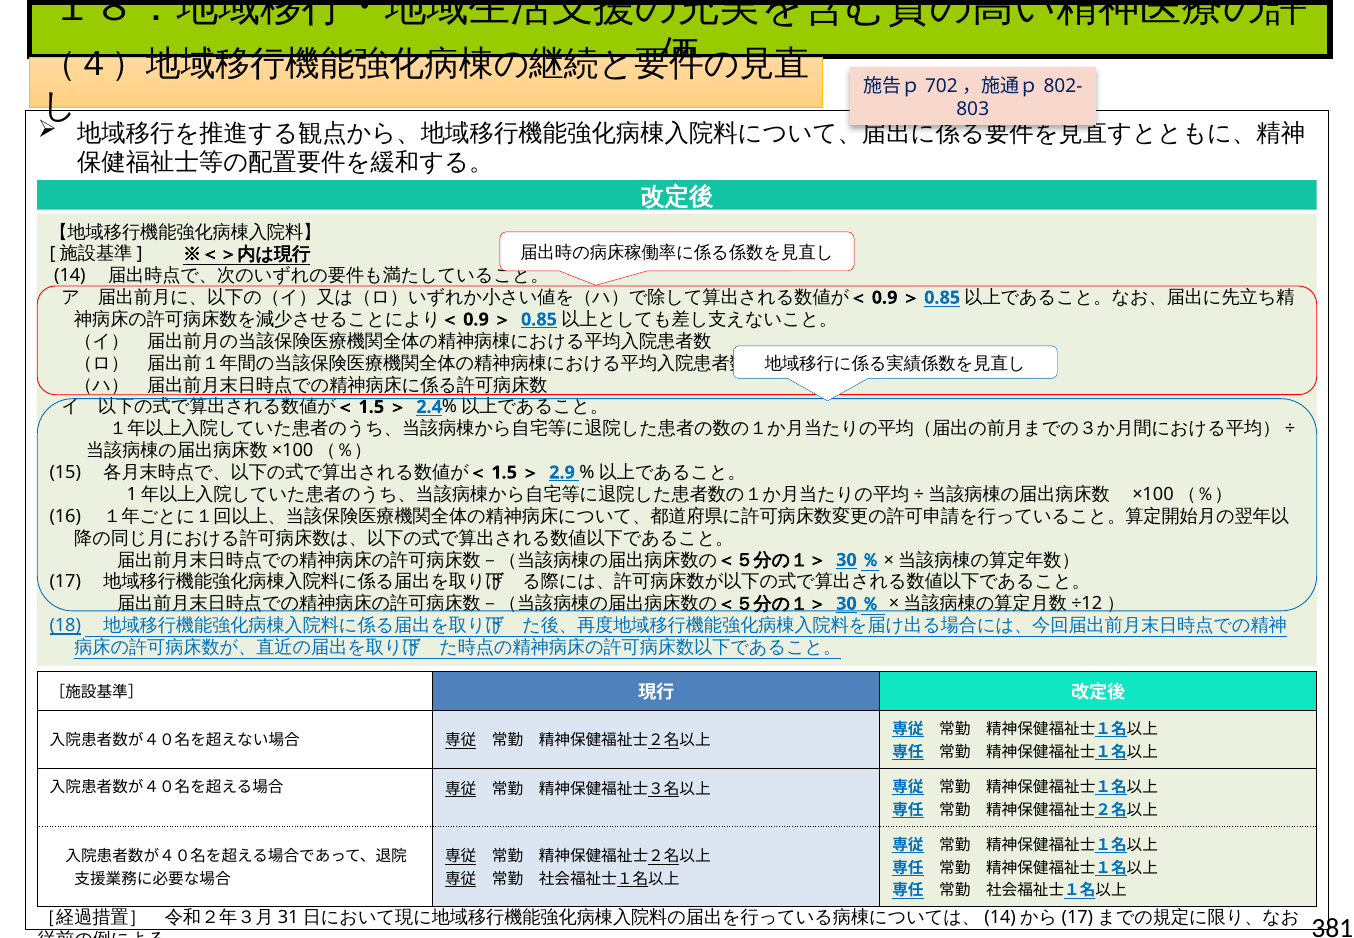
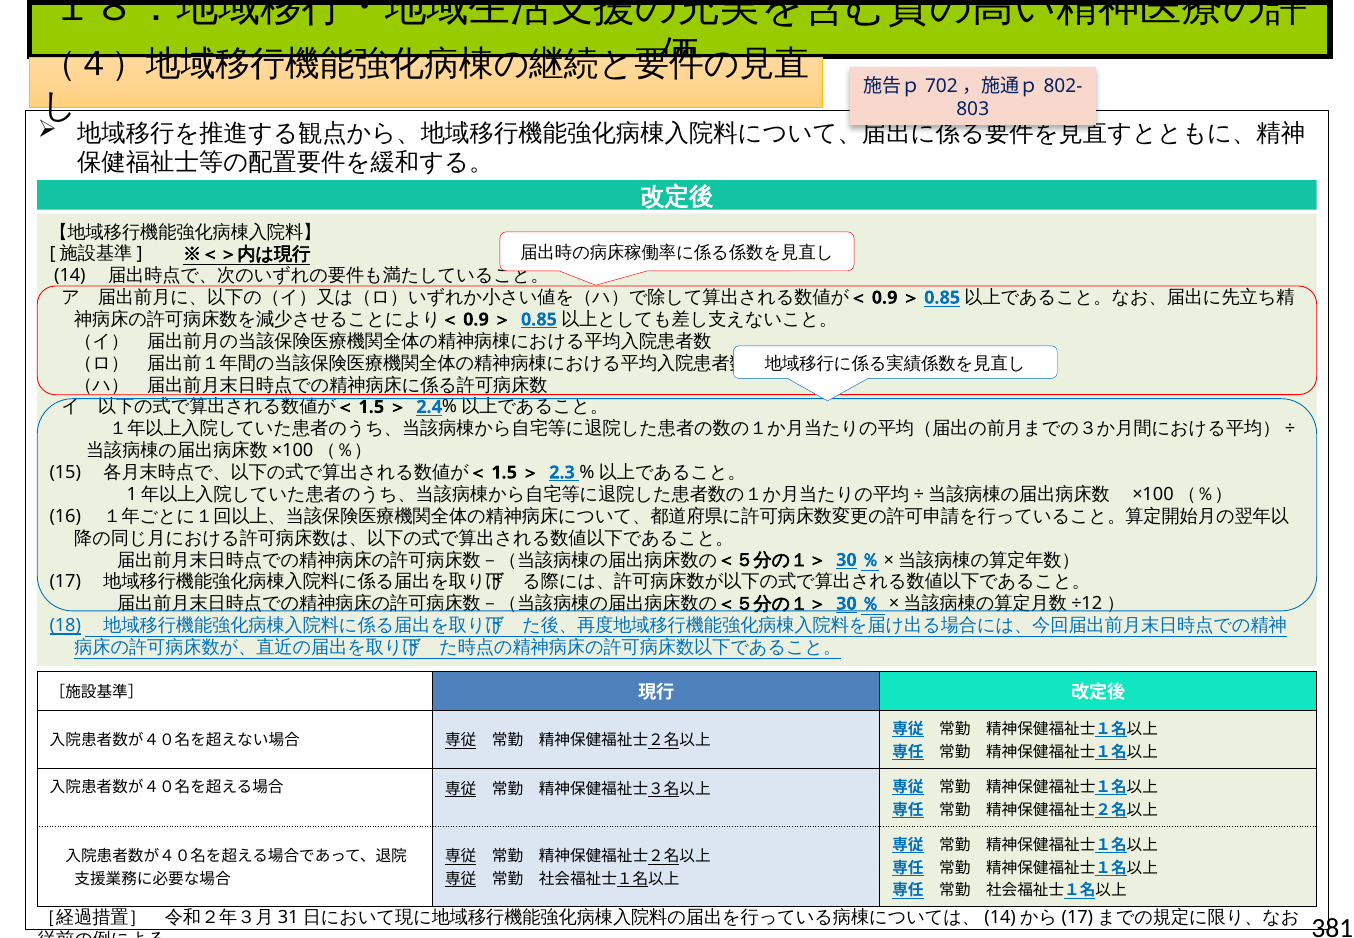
2.9: 2.9 -> 2.3 (562, 472)
